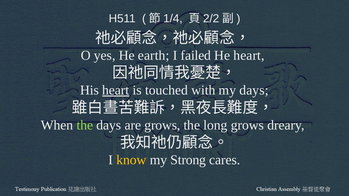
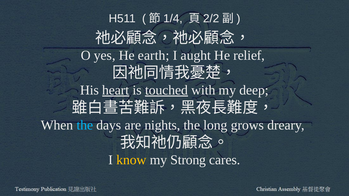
failed: failed -> aught (196, 55)
He heart: heart -> relief (249, 55)
touched underline: none -> present (166, 90)
my days: days -> deep (254, 90)
the colour: light green -> light blue (85, 125)
are grows: grows -> nights (162, 125)
